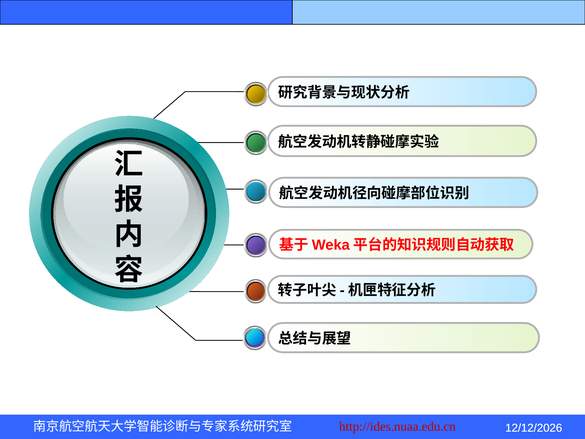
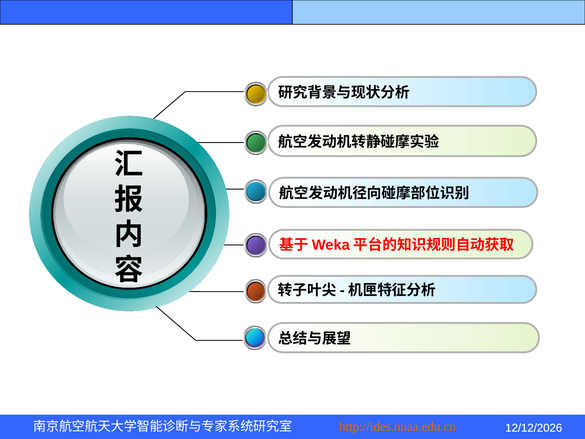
http://ides.nuaa.edu.cn colour: red -> orange (397, 426)
